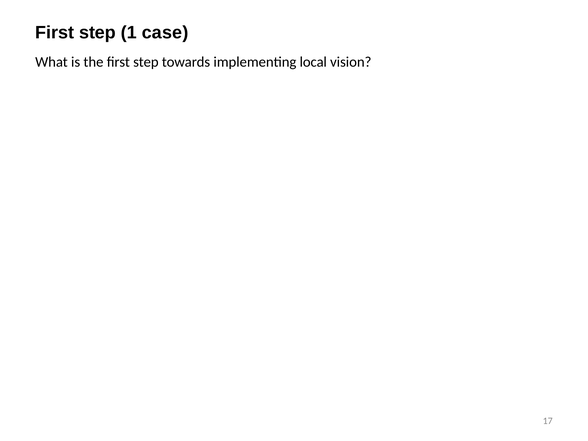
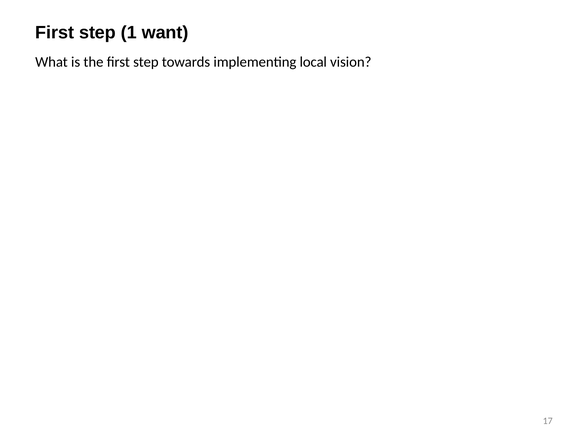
case: case -> want (165, 33)
